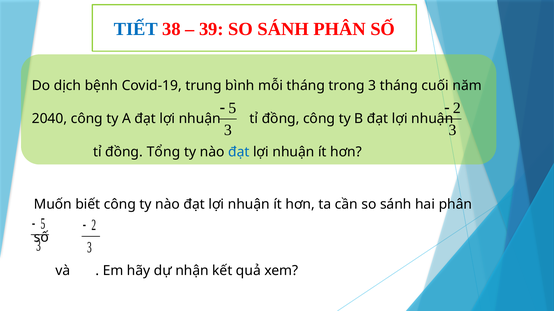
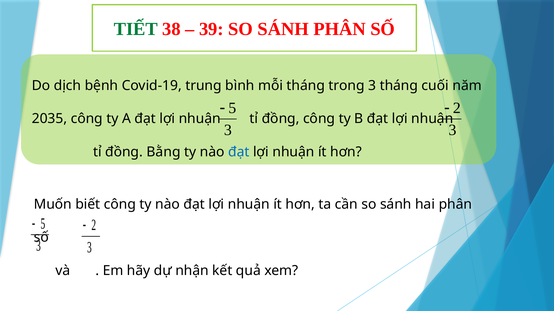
TIẾT colour: blue -> green (136, 29)
2040: 2040 -> 2035 (49, 119)
Tổng: Tổng -> Bằng (163, 152)
